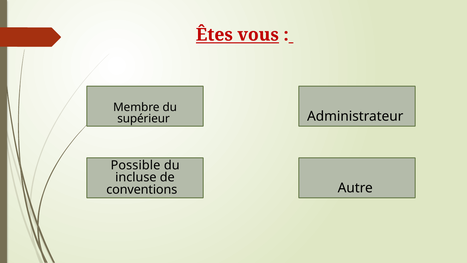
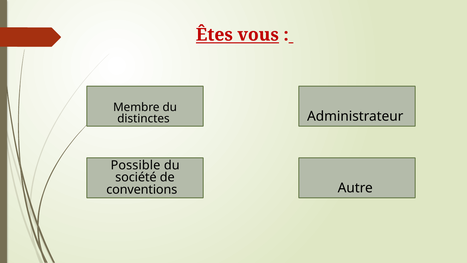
supérieur: supérieur -> distinctes (143, 119)
incluse: incluse -> société (136, 177)
